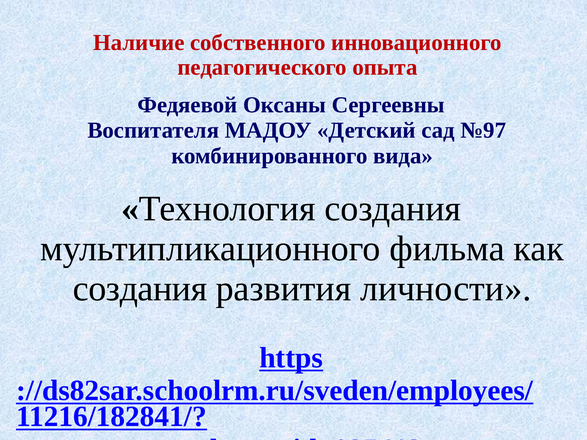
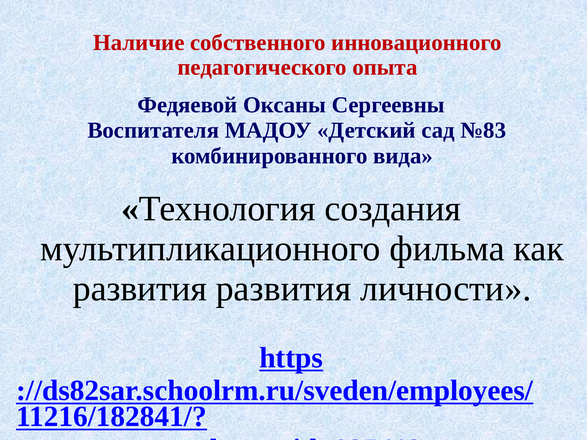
№97: №97 -> №83 (483, 130)
создания: создания -> развития (140, 289)
